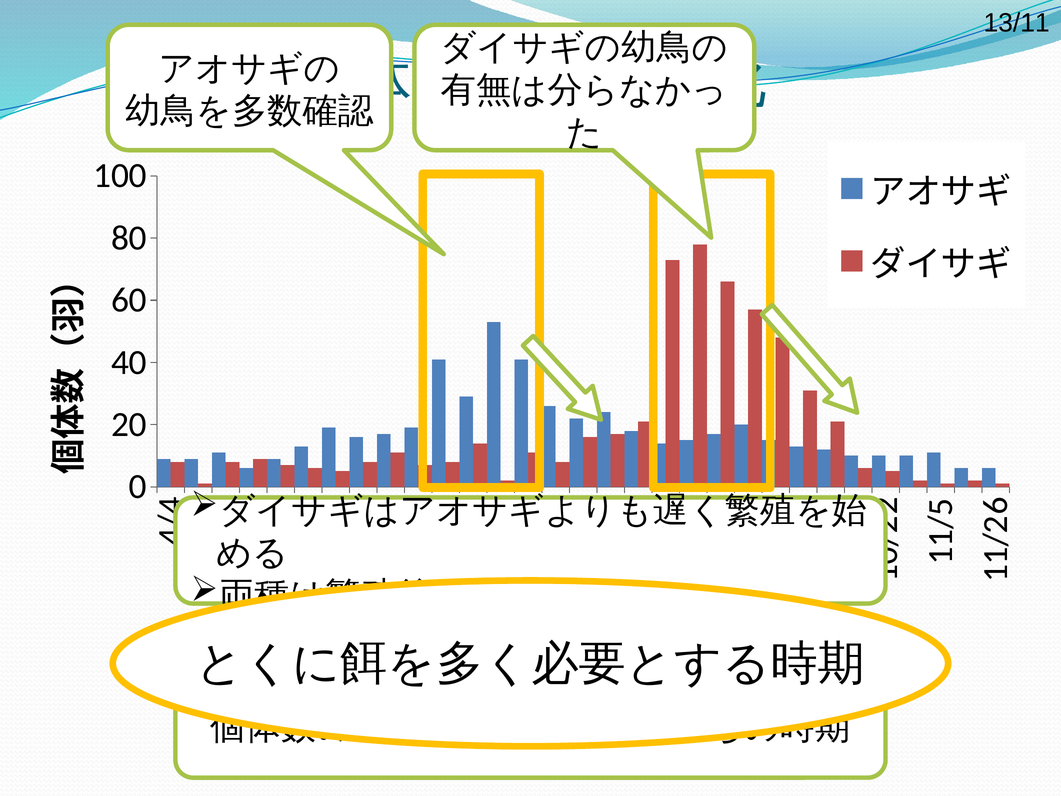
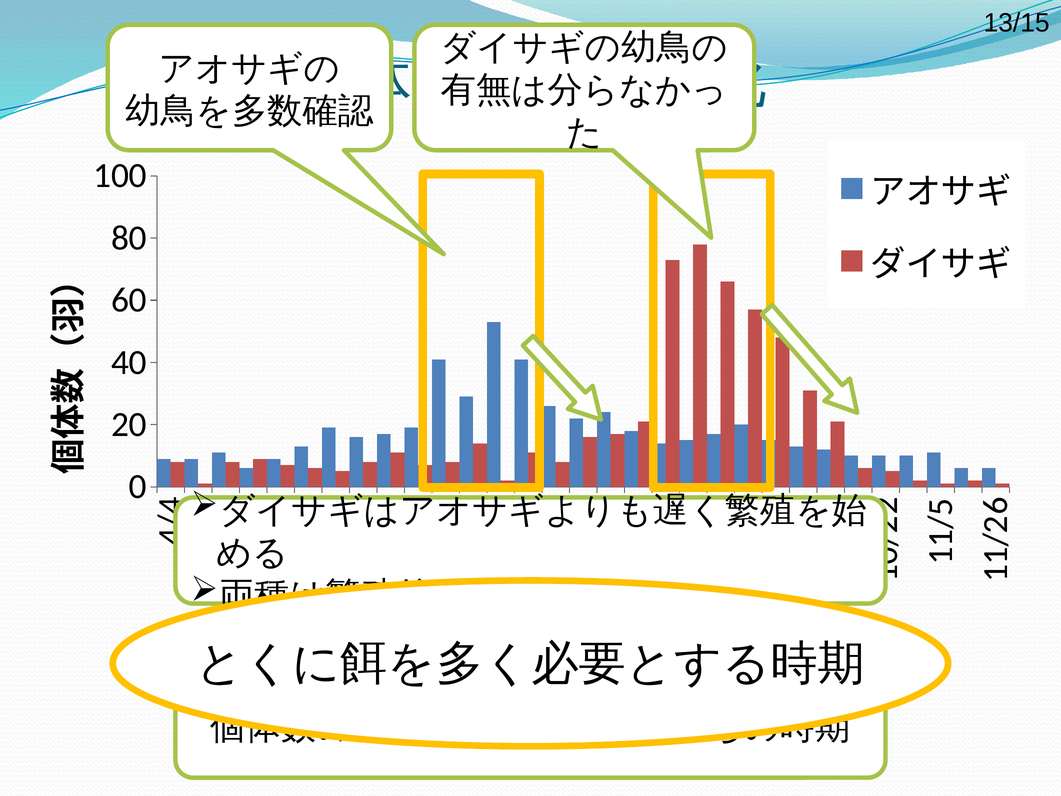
13/11: 13/11 -> 13/15 (1017, 23)
